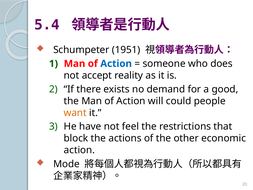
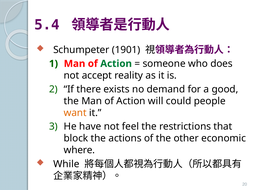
1951: 1951 -> 1901 (126, 50)
Action colour: blue -> green (116, 64)
action: action -> where (79, 150)
Mode: Mode -> While (66, 164)
